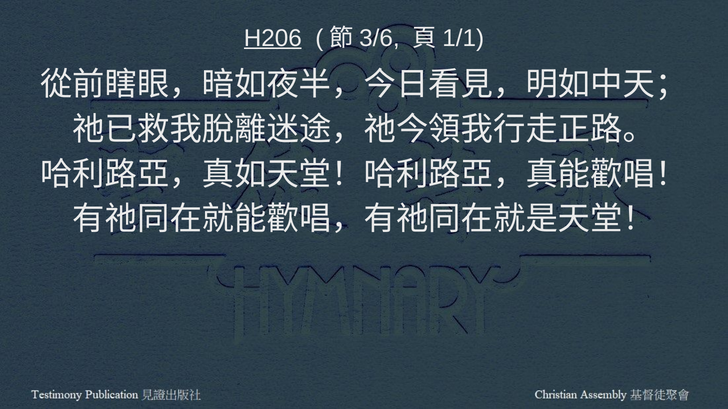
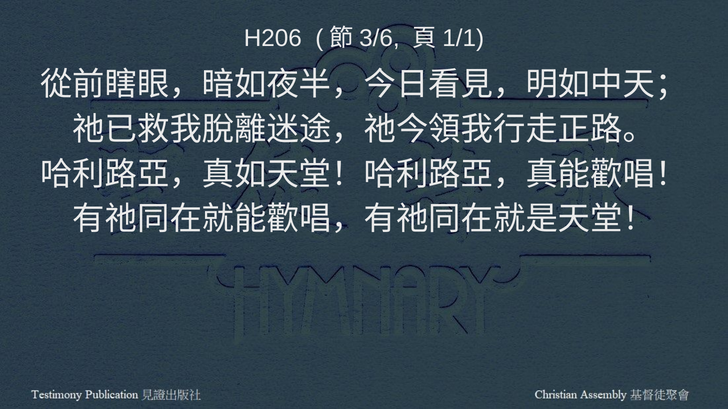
H206 underline: present -> none (273, 38)
